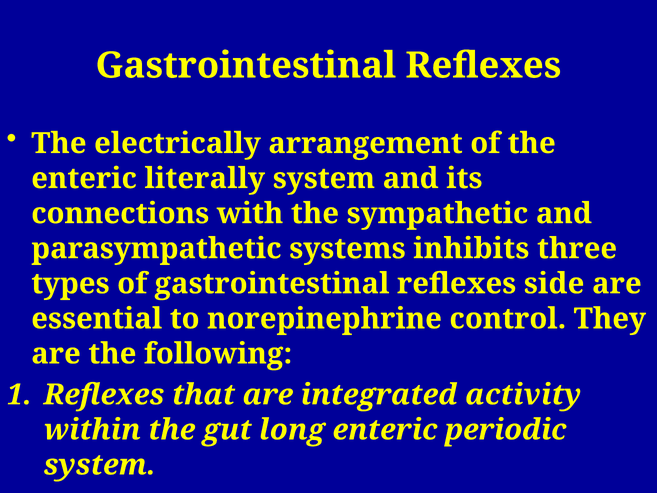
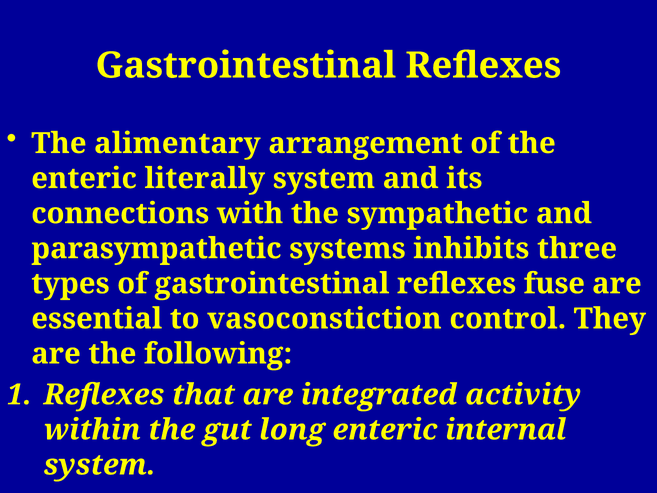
electrically: electrically -> alimentary (177, 143)
side: side -> fuse (554, 284)
norepinephrine: norepinephrine -> vasoconstiction (324, 319)
periodic: periodic -> internal (506, 430)
